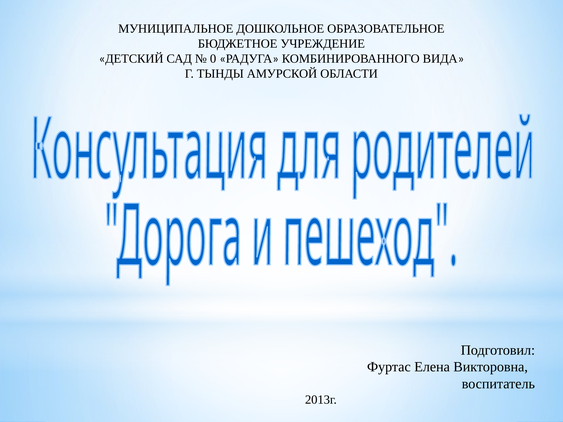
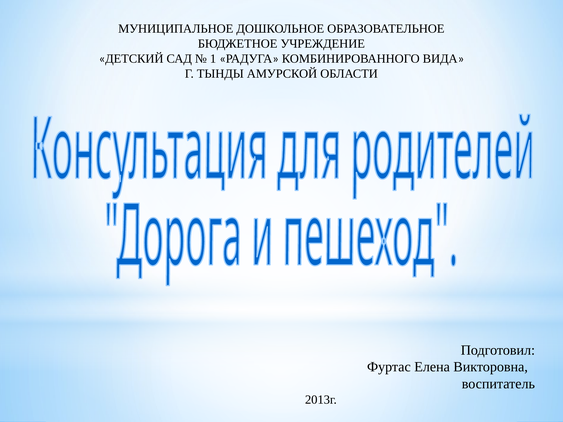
0: 0 -> 1 (213, 59)
